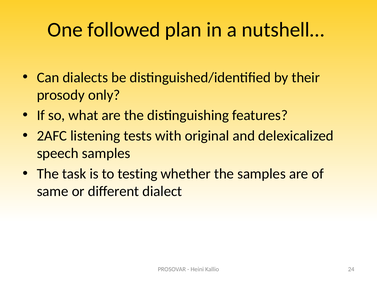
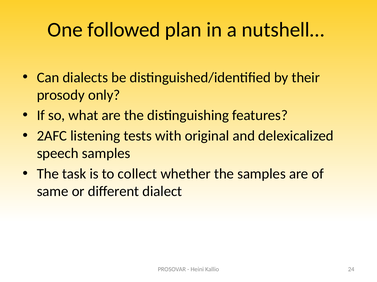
testing: testing -> collect (137, 174)
